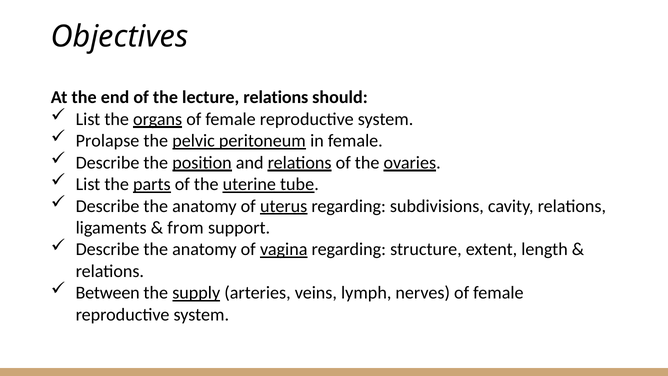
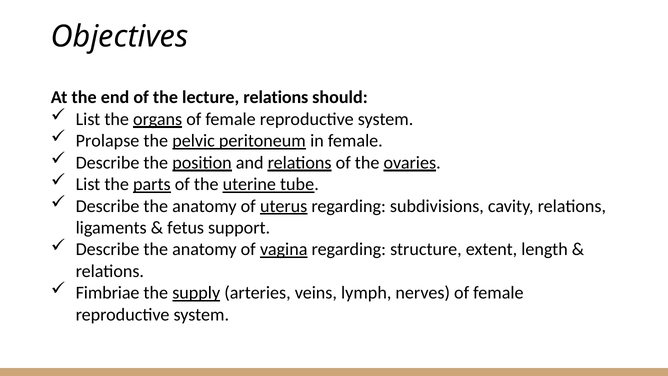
from: from -> fetus (186, 228)
Between: Between -> Fimbriae (108, 293)
